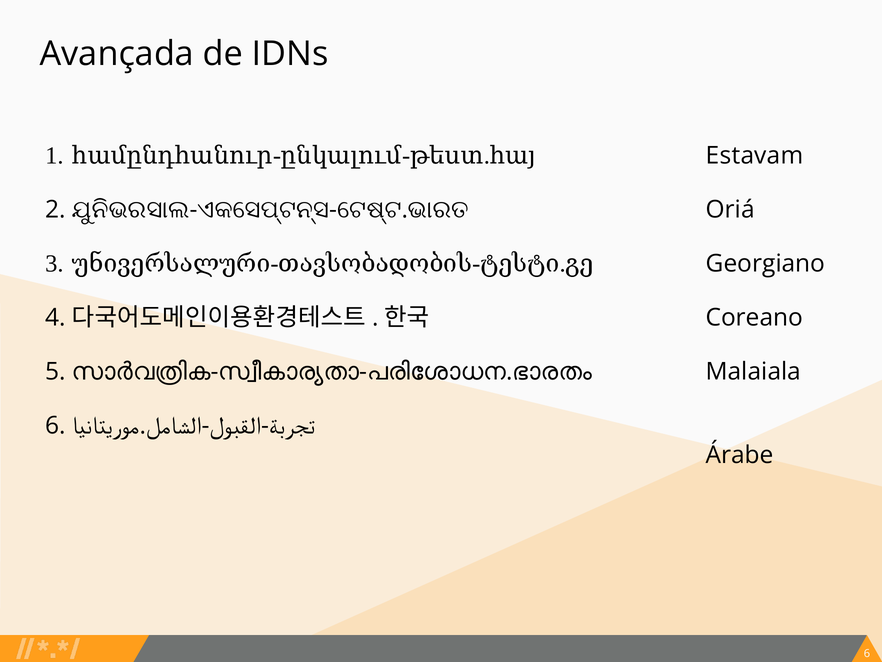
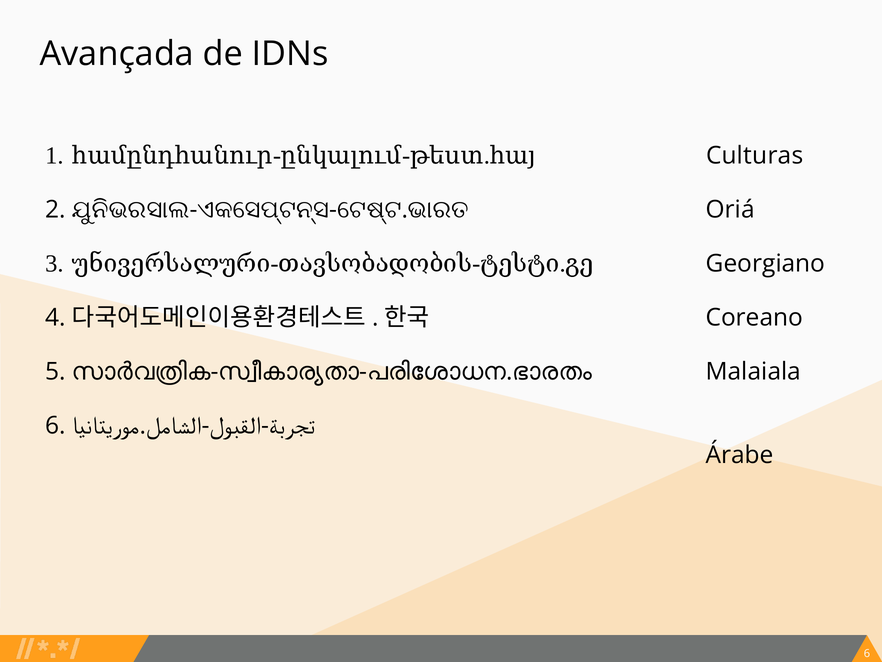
Estavam: Estavam -> Culturas (755, 156)
